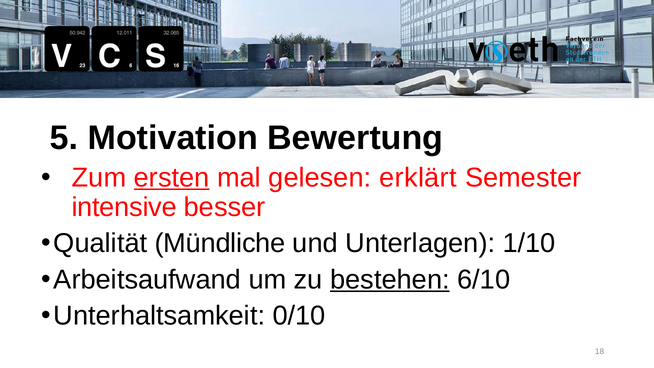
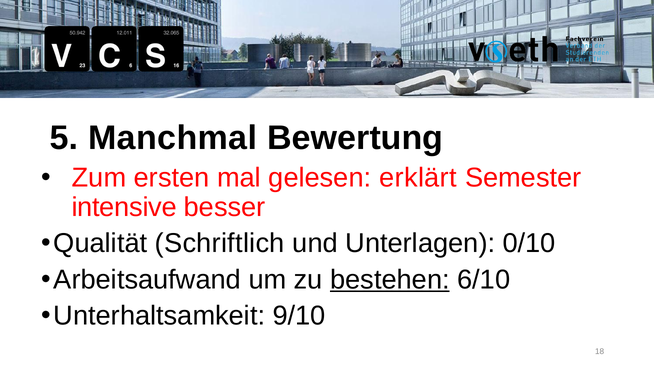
Motivation: Motivation -> Manchmal (173, 138)
ersten underline: present -> none (172, 178)
Mündliche: Mündliche -> Schriftlich (220, 243)
1/10: 1/10 -> 0/10 (529, 243)
0/10: 0/10 -> 9/10 (299, 316)
